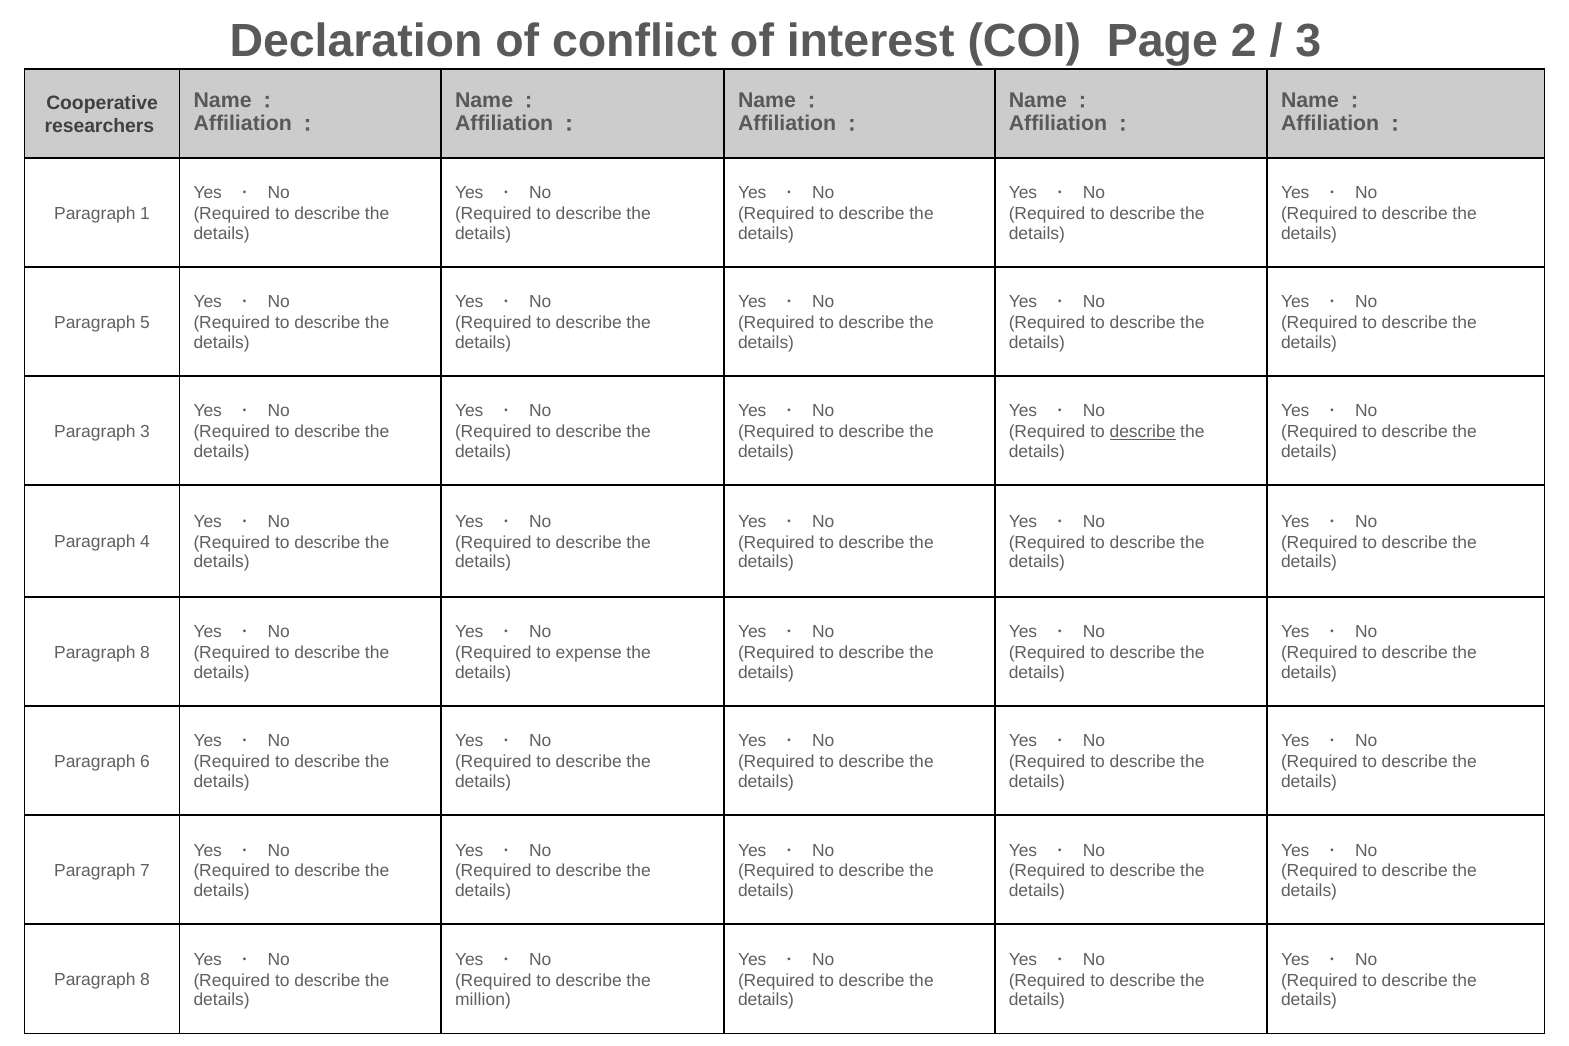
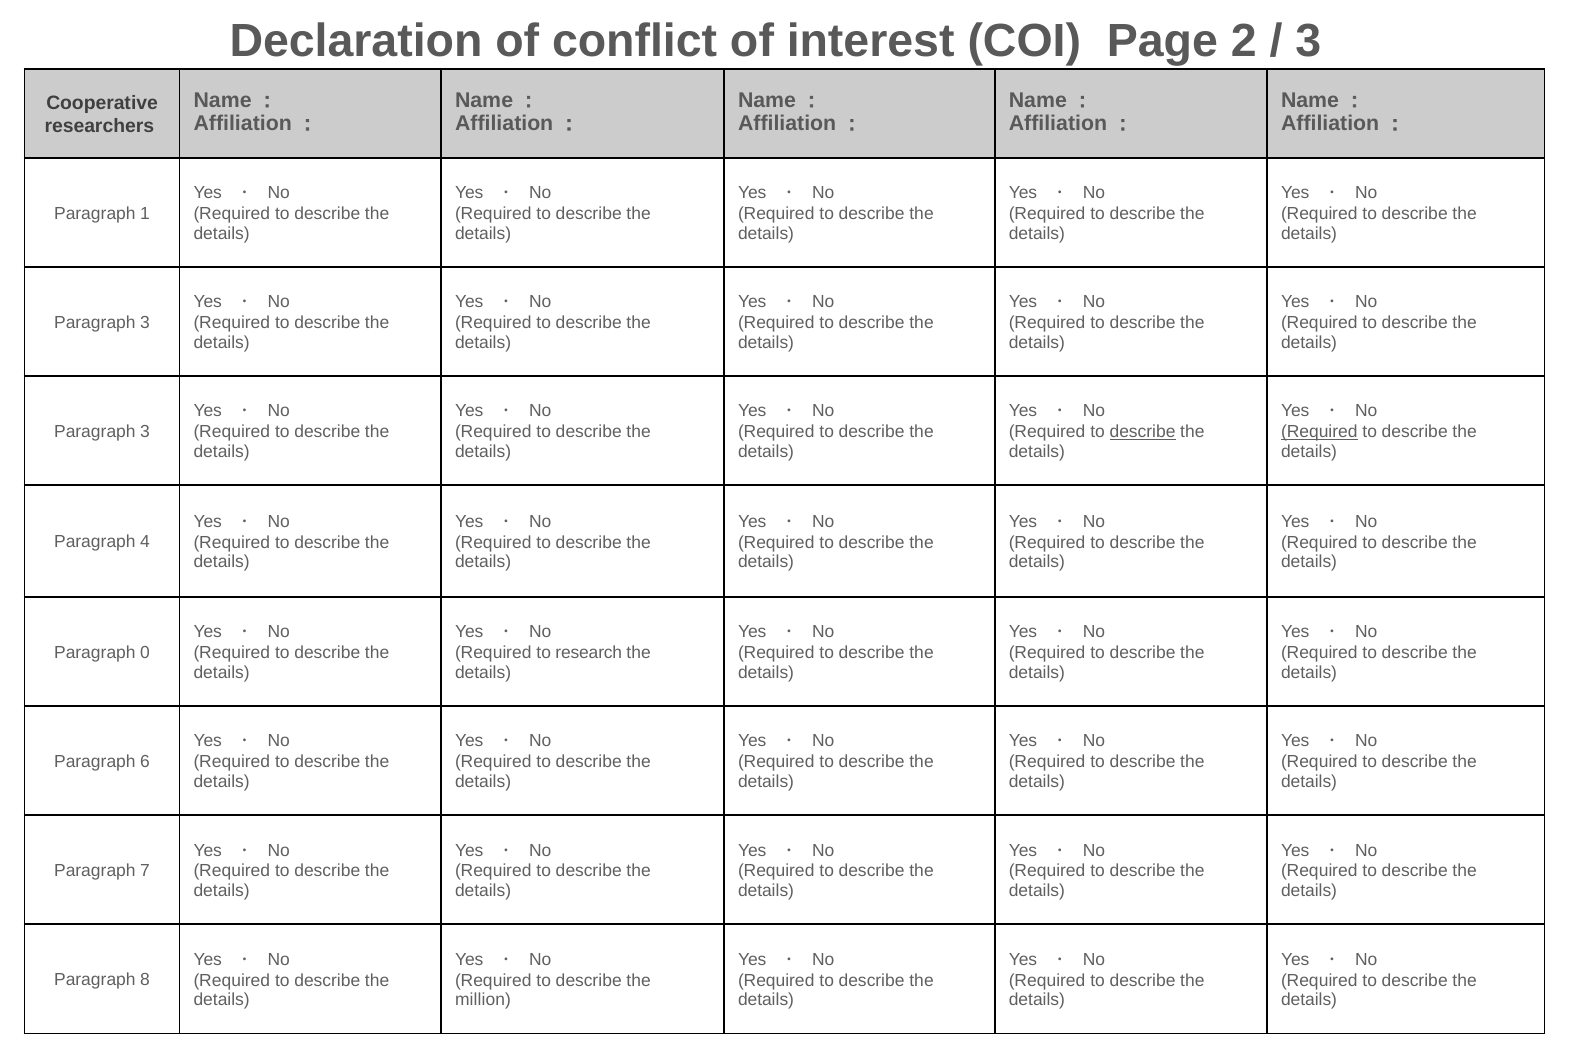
5: 5 -> 3 (145, 323)
Required underline: none -> present (1319, 432)
8: 8 -> 0 (145, 653)
expense: expense -> research (589, 653)
